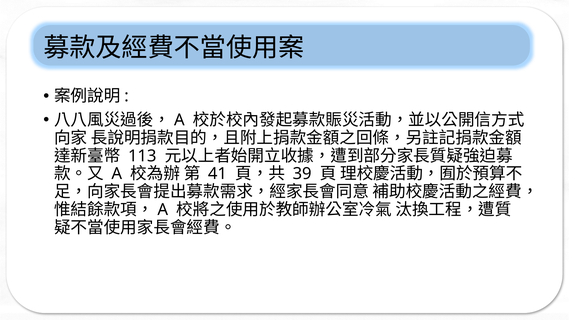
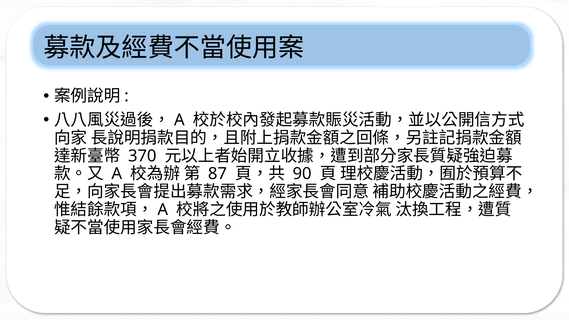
113: 113 -> 370 (142, 156)
41: 41 -> 87 (217, 174)
39: 39 -> 90 (302, 174)
